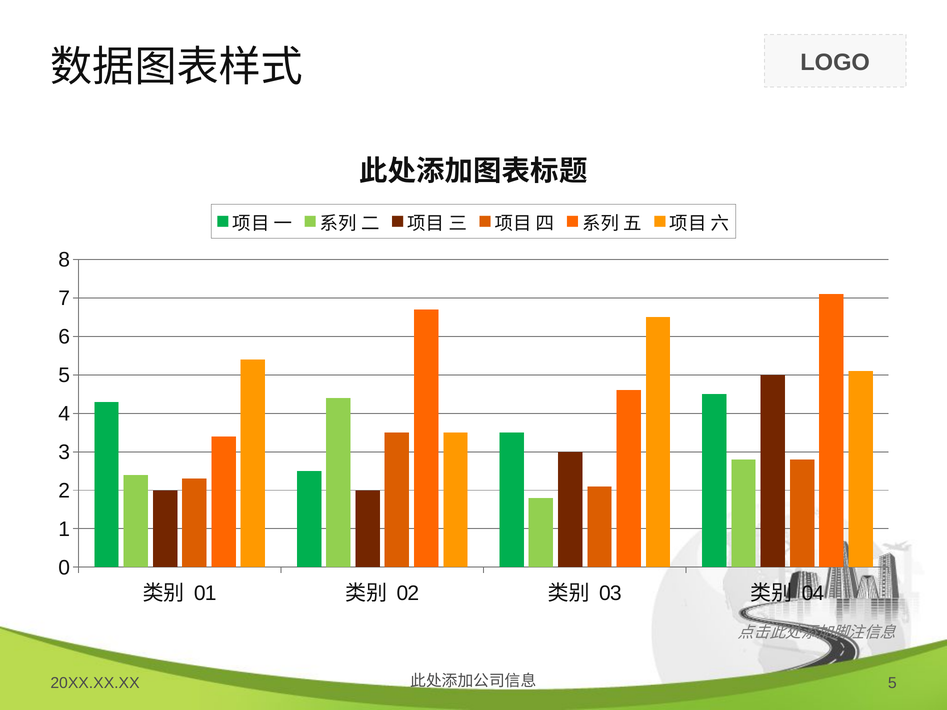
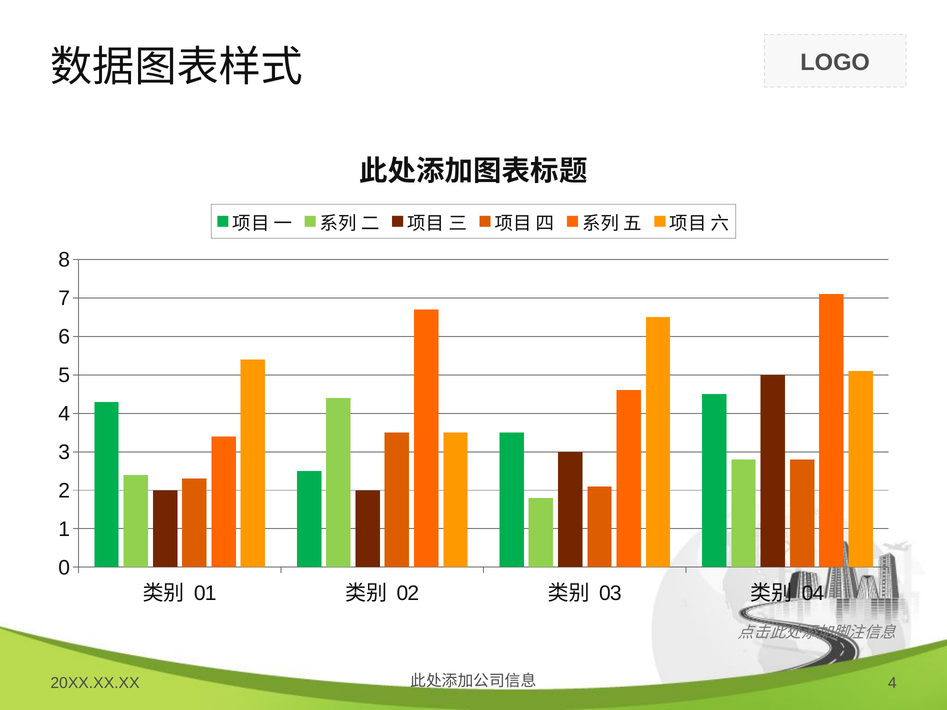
5: 5 -> 4 (892, 683)
